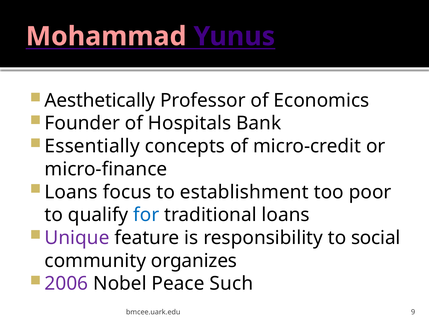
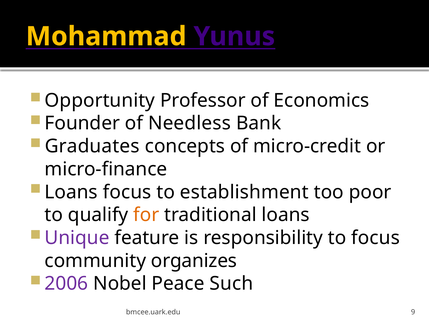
Mohammad colour: pink -> yellow (106, 36)
Aesthetically: Aesthetically -> Opportunity (100, 100)
Hospitals: Hospitals -> Needless (190, 123)
Essentially: Essentially -> Graduates (92, 146)
for colour: blue -> orange (146, 215)
to social: social -> focus (376, 238)
